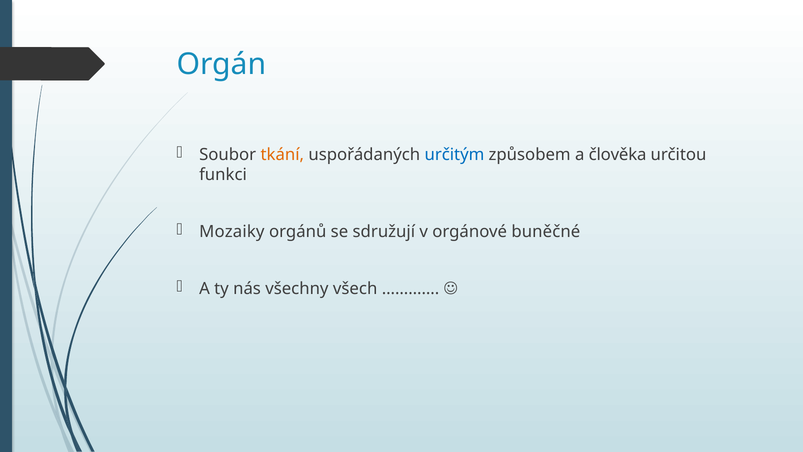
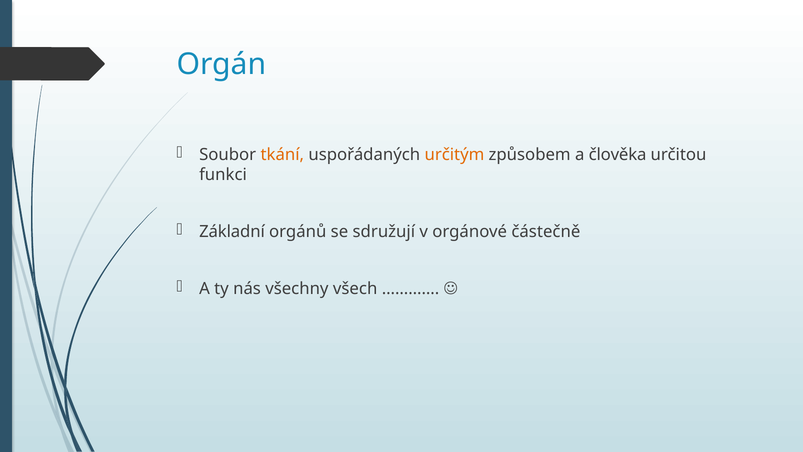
určitým colour: blue -> orange (454, 155)
Mozaiky: Mozaiky -> Základní (232, 232)
buněčné: buněčné -> částečně (546, 232)
